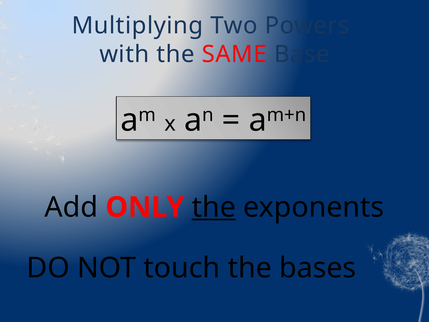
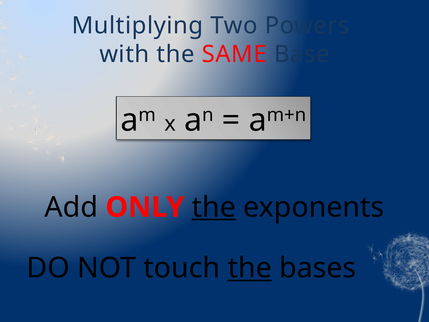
the underline: none -> present (250, 268)
